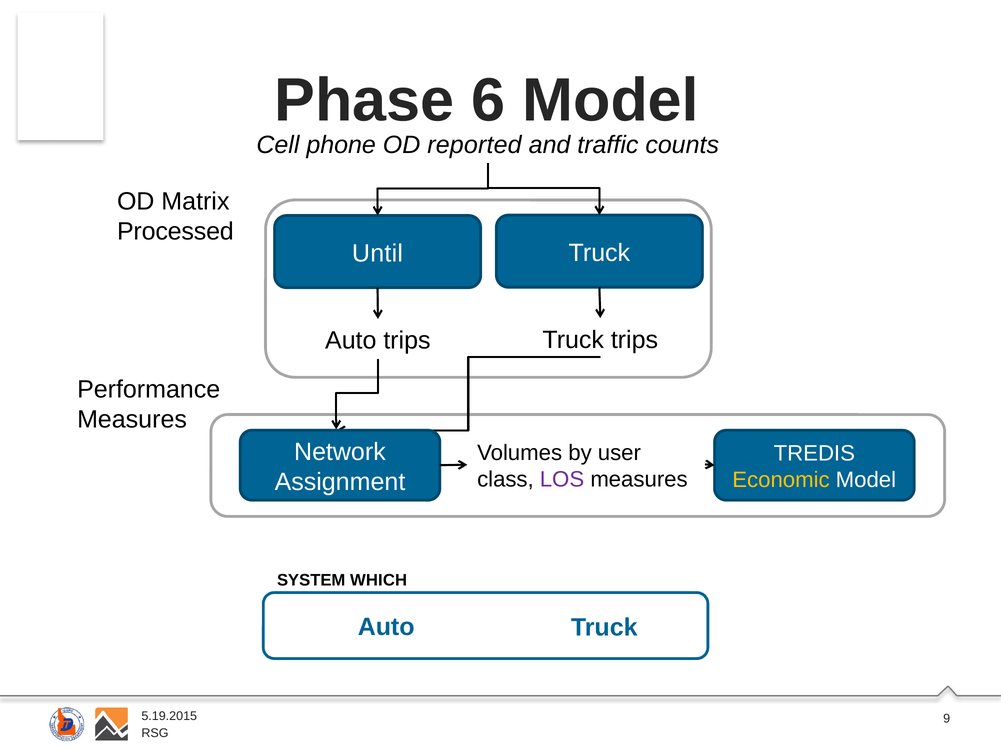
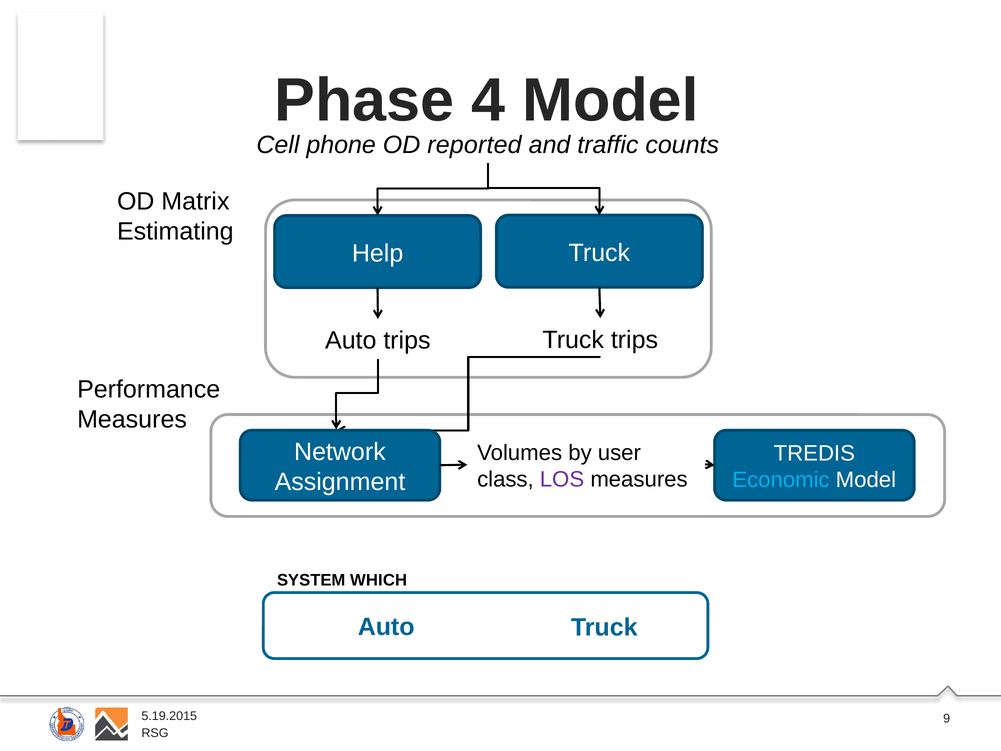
6: 6 -> 4 (488, 100)
Processed: Processed -> Estimating (175, 231)
Until: Until -> Help (378, 253)
Economic colour: yellow -> light blue (781, 480)
